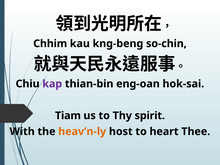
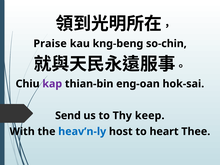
Chhim: Chhim -> Praise (50, 44)
Tiam: Tiam -> Send (68, 116)
spirit: spirit -> keep (150, 116)
heav’n-ly colour: orange -> blue (82, 132)
